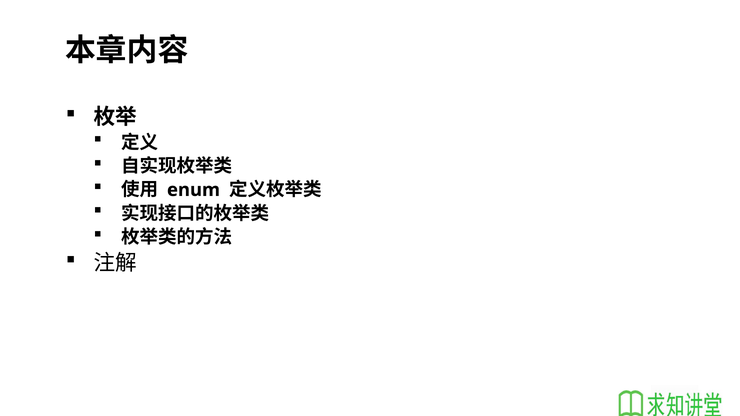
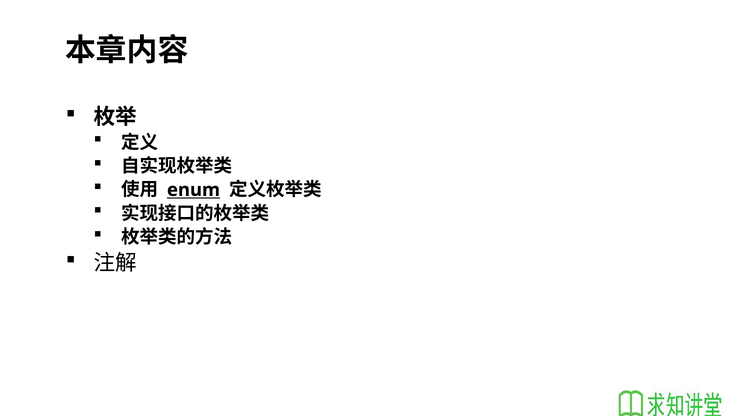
enum underline: none -> present (193, 190)
